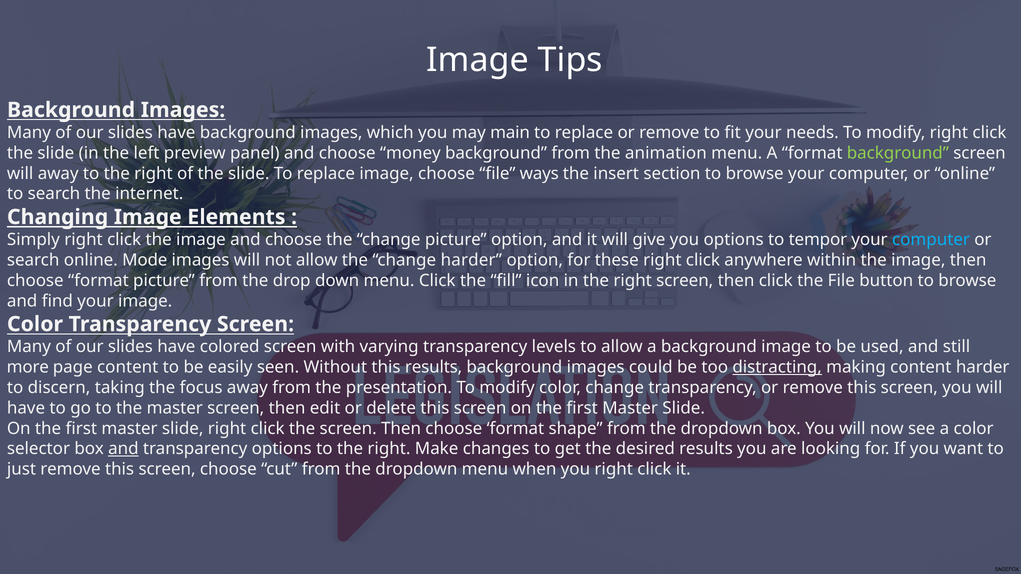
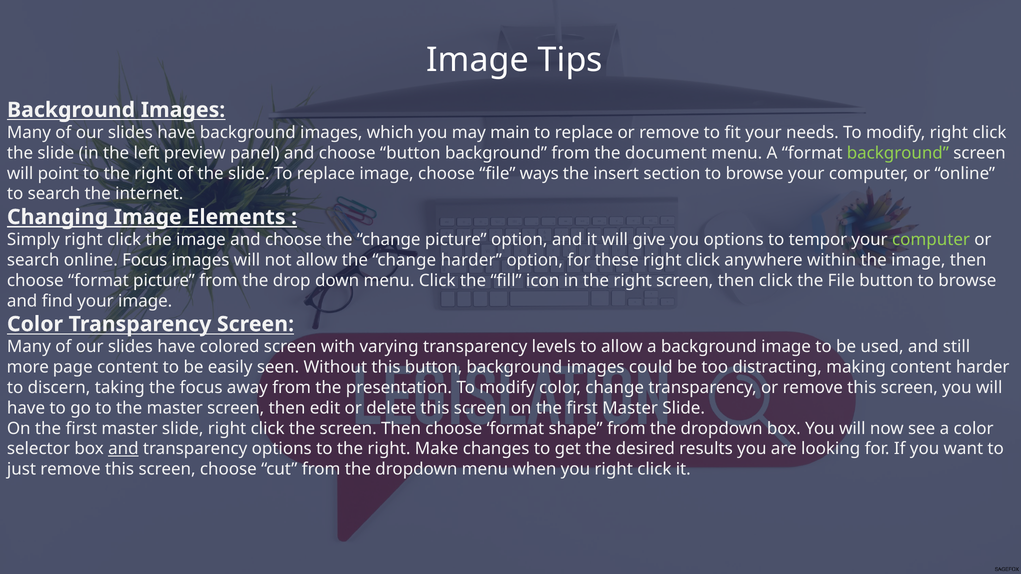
choose money: money -> button (410, 153)
animation: animation -> document (666, 153)
will away: away -> point (58, 173)
computer colour: light blue -> light green (931, 240)
online Mode: Mode -> Focus (145, 260)
this results: results -> button (434, 367)
distracting underline: present -> none (777, 367)
